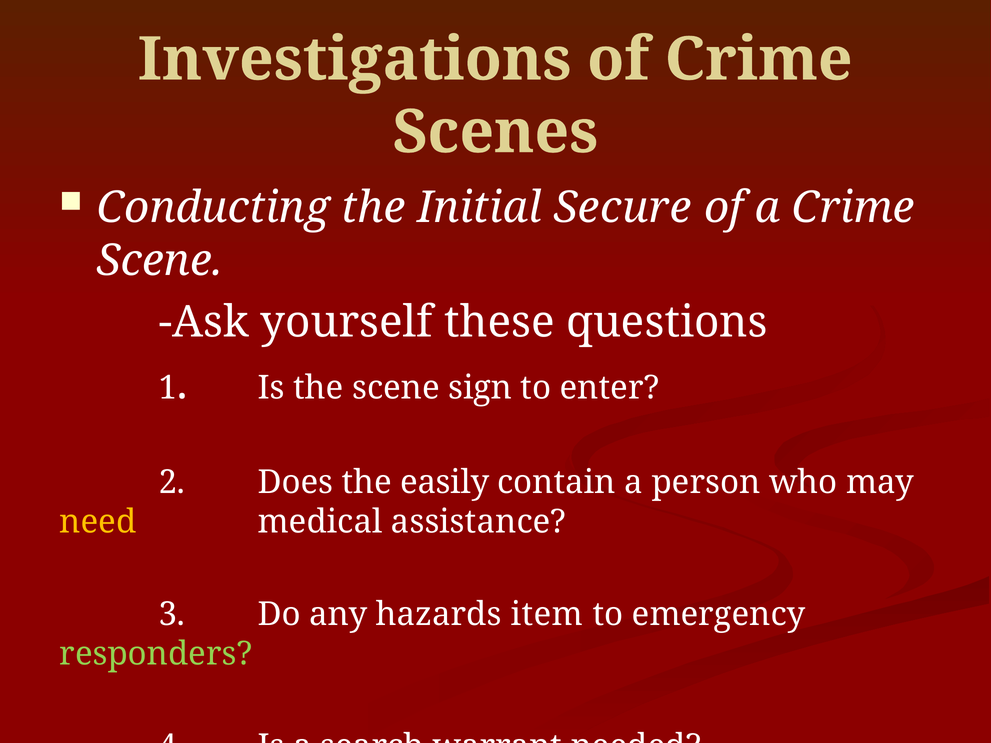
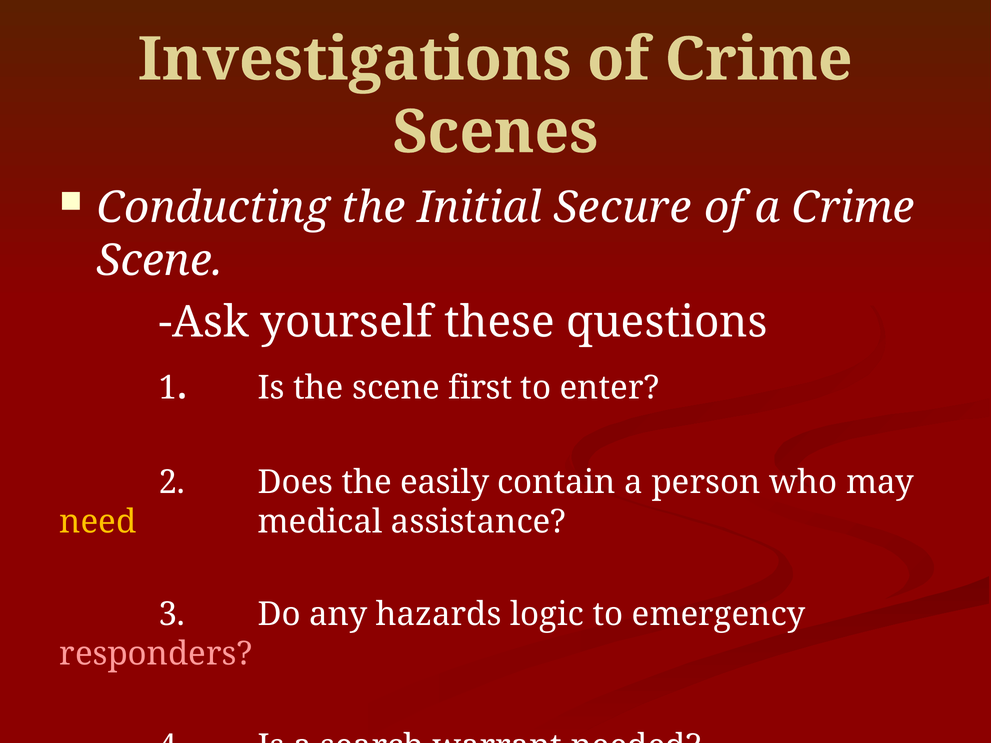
sign: sign -> first (480, 388)
item: item -> logic (547, 615)
responders colour: light green -> pink (156, 654)
